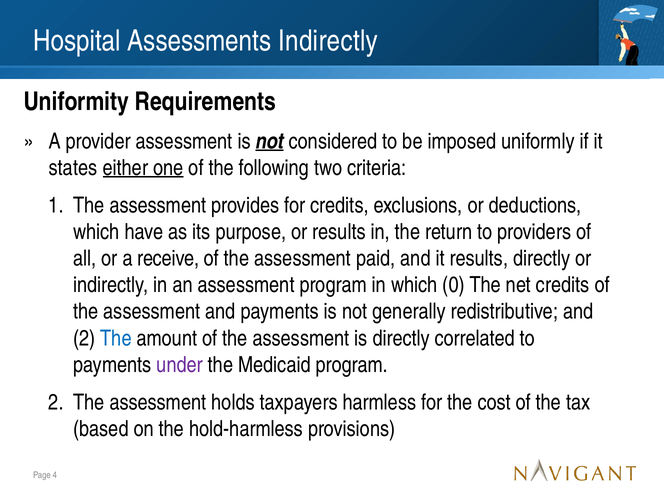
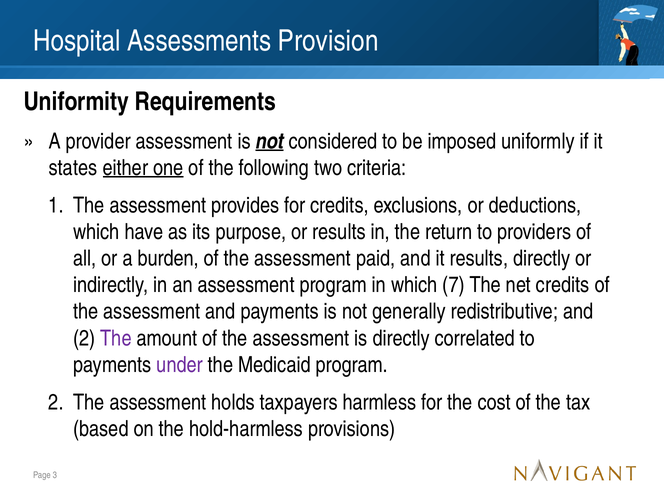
Assessments Indirectly: Indirectly -> Provision (328, 41)
receive: receive -> burden (168, 259)
0: 0 -> 7 (454, 285)
The colour: blue -> purple (116, 338)
4: 4 -> 3 (55, 475)
